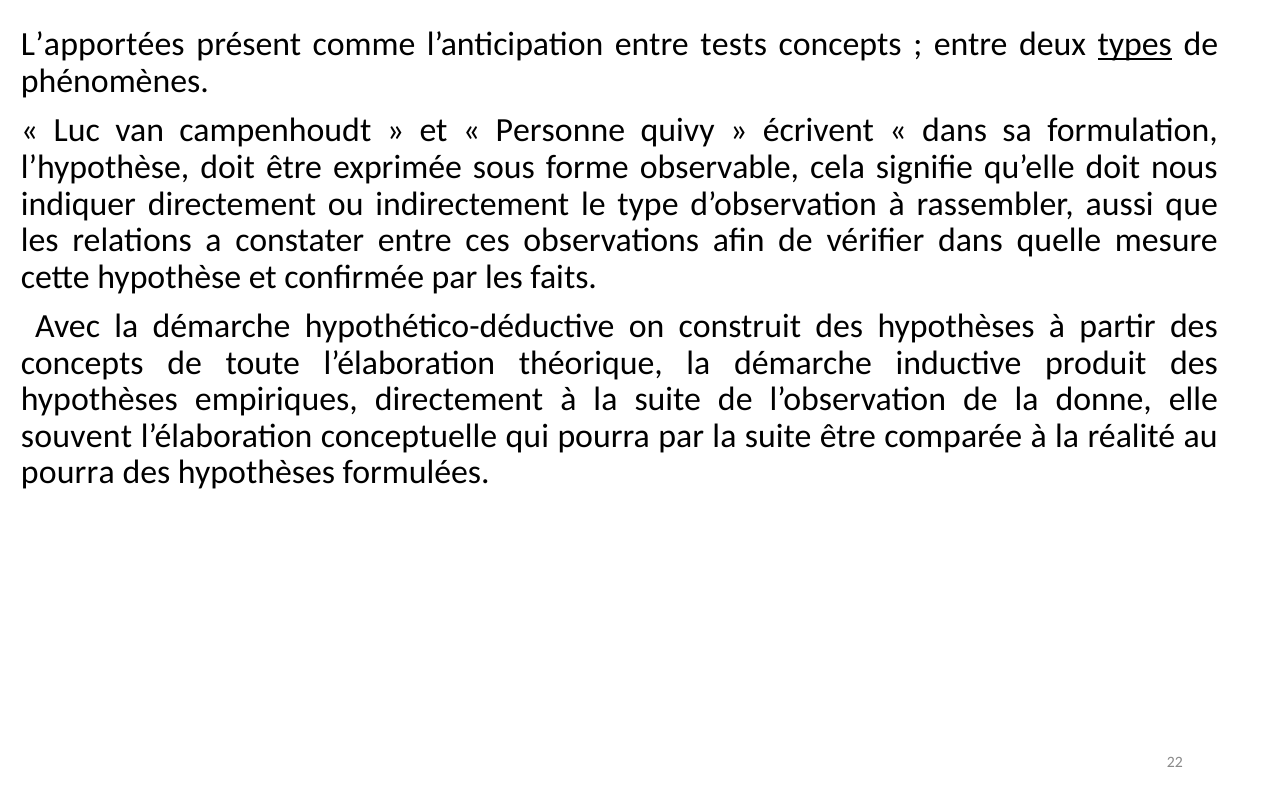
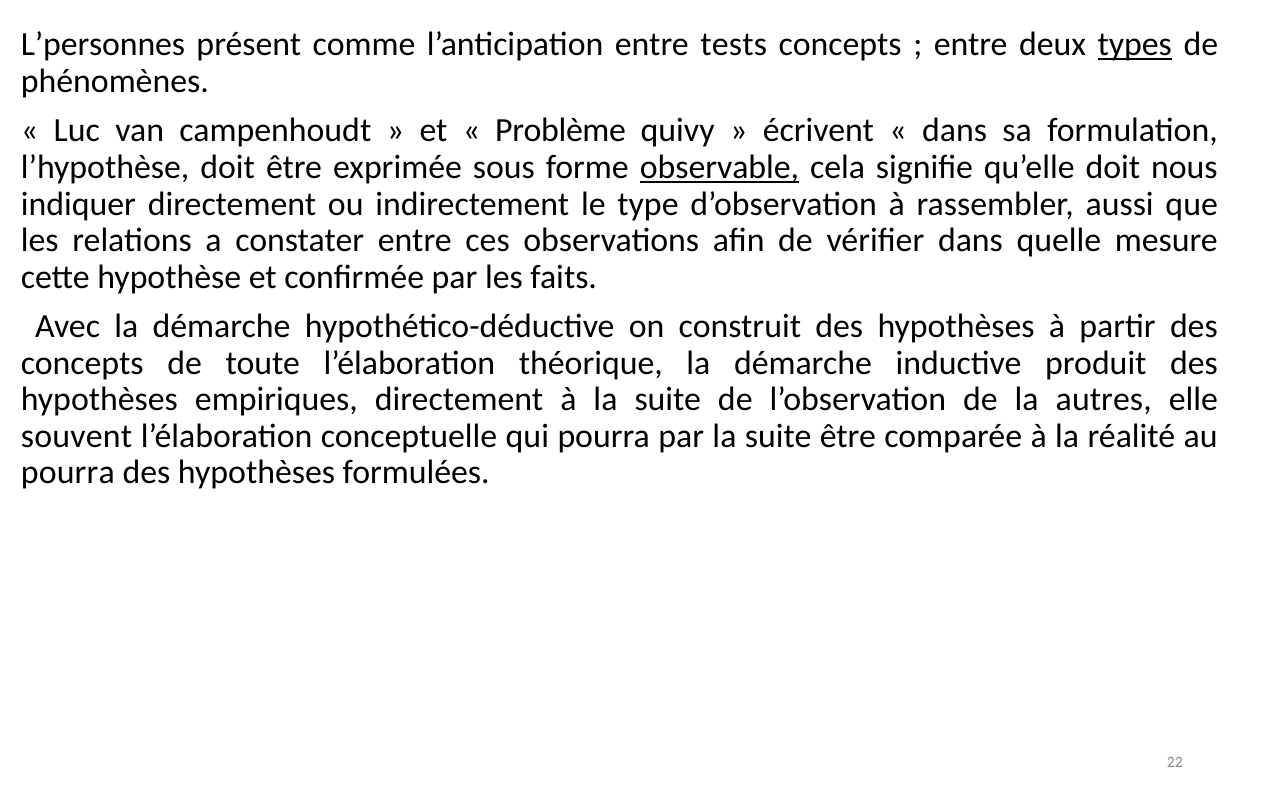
L’apportées: L’apportées -> L’personnes (103, 44)
Personne: Personne -> Problème (561, 131)
observable underline: none -> present (719, 167)
donne: donne -> autres (1104, 400)
